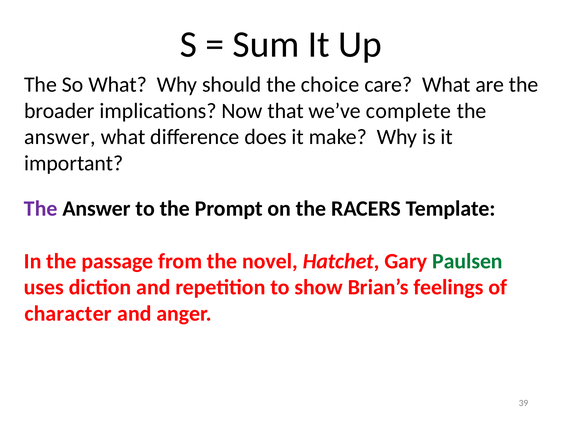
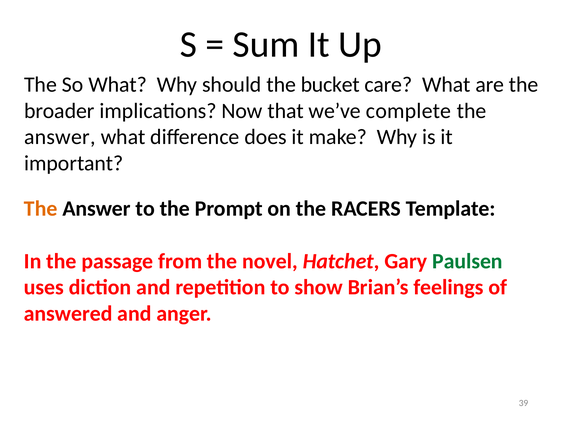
choice: choice -> bucket (330, 85)
The colour: purple -> orange (41, 208)
character: character -> answered (68, 313)
